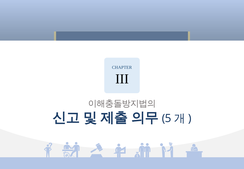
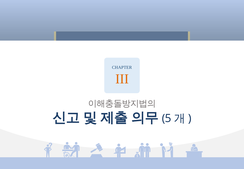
III colour: black -> orange (122, 79)
